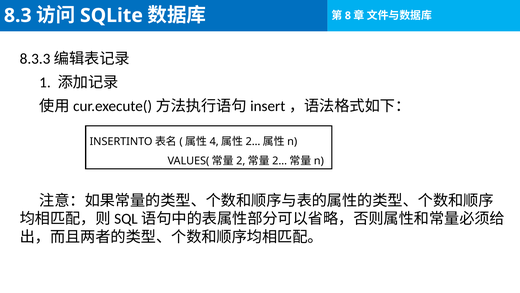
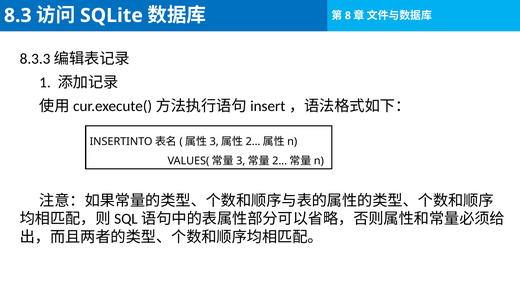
4: 4 -> 3 (214, 141)
2: 2 -> 3 (241, 161)
